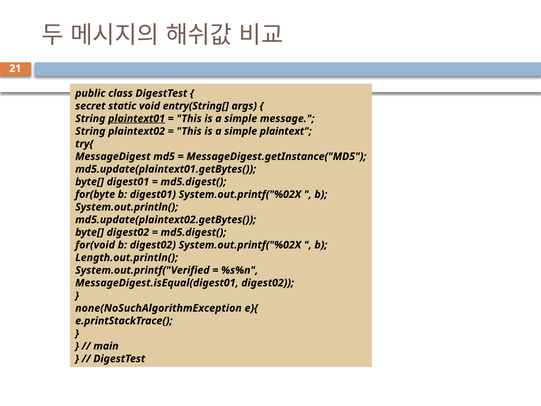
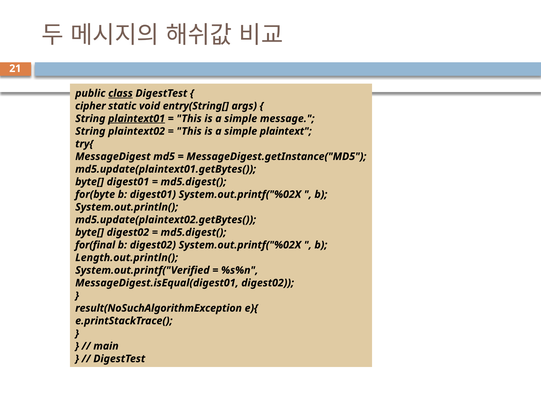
class underline: none -> present (120, 93)
secret: secret -> cipher (90, 106)
for(void: for(void -> for(final (95, 245)
none(NoSuchAlgorithmException: none(NoSuchAlgorithmException -> result(NoSuchAlgorithmException (159, 308)
